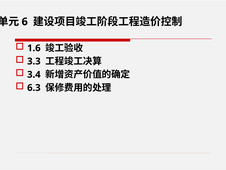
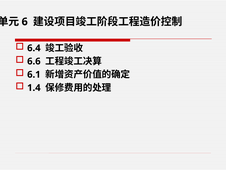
1.6: 1.6 -> 6.4 (34, 48)
3.3: 3.3 -> 6.6 (34, 61)
3.4: 3.4 -> 6.1 (34, 74)
6.3: 6.3 -> 1.4 (34, 88)
